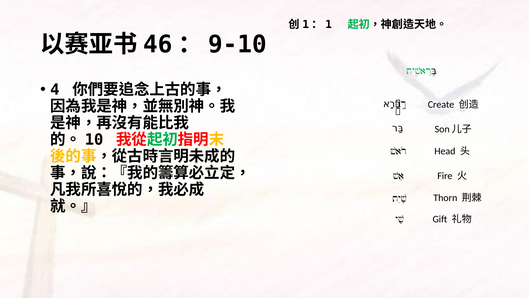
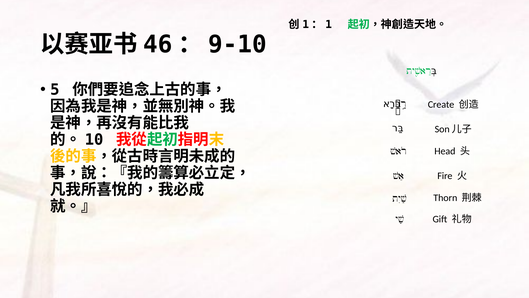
4: 4 -> 5 (55, 89)
